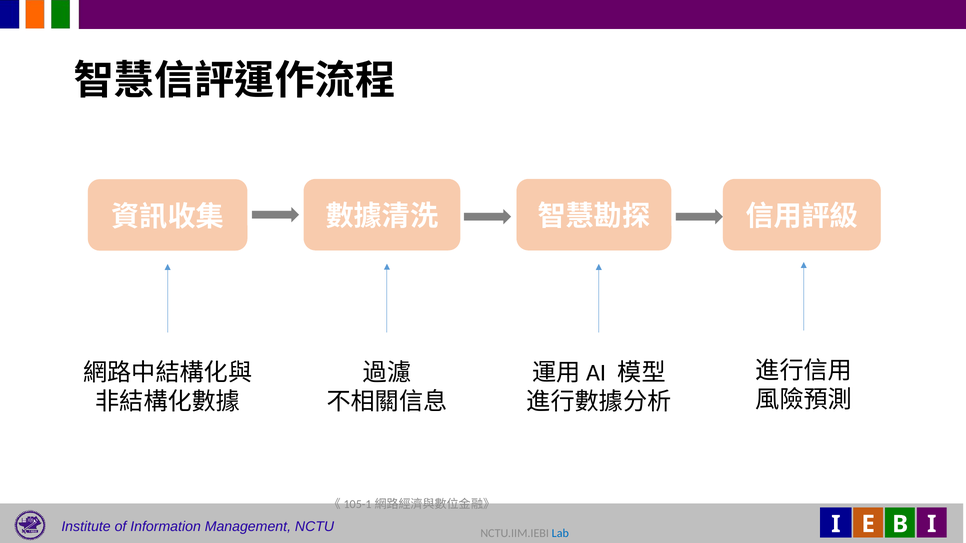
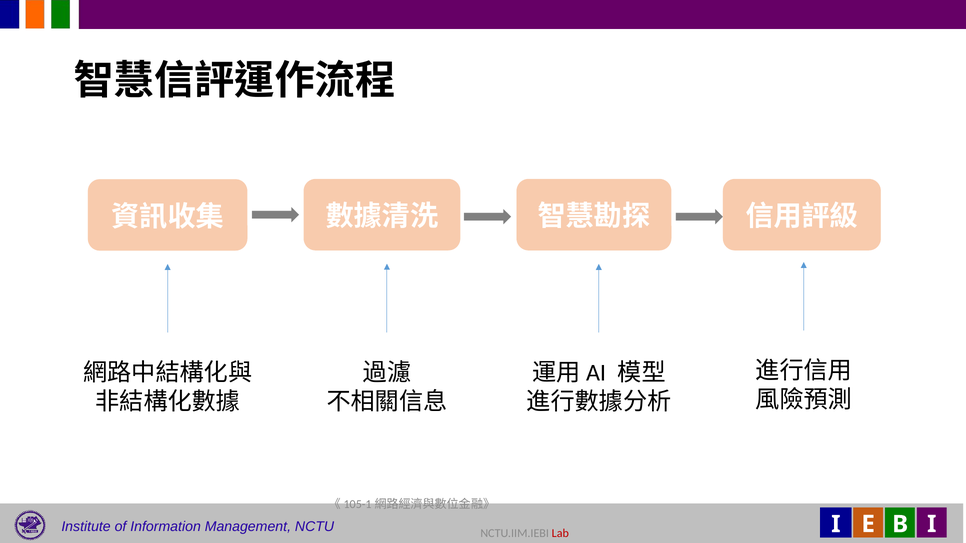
Lab colour: blue -> red (560, 533)
